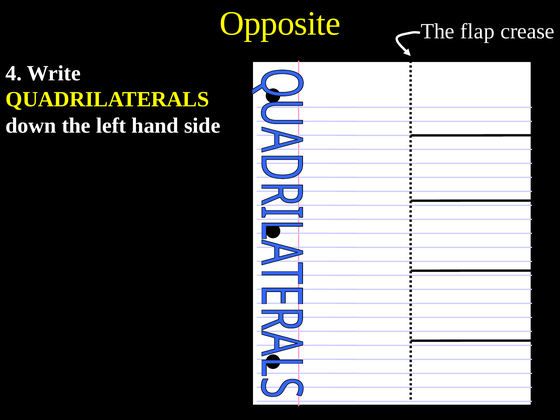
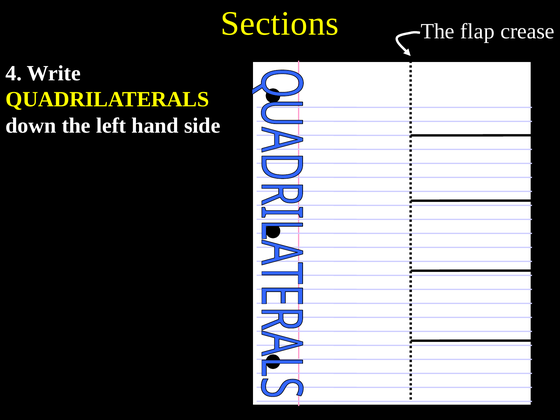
Opposite: Opposite -> Sections (280, 23)
